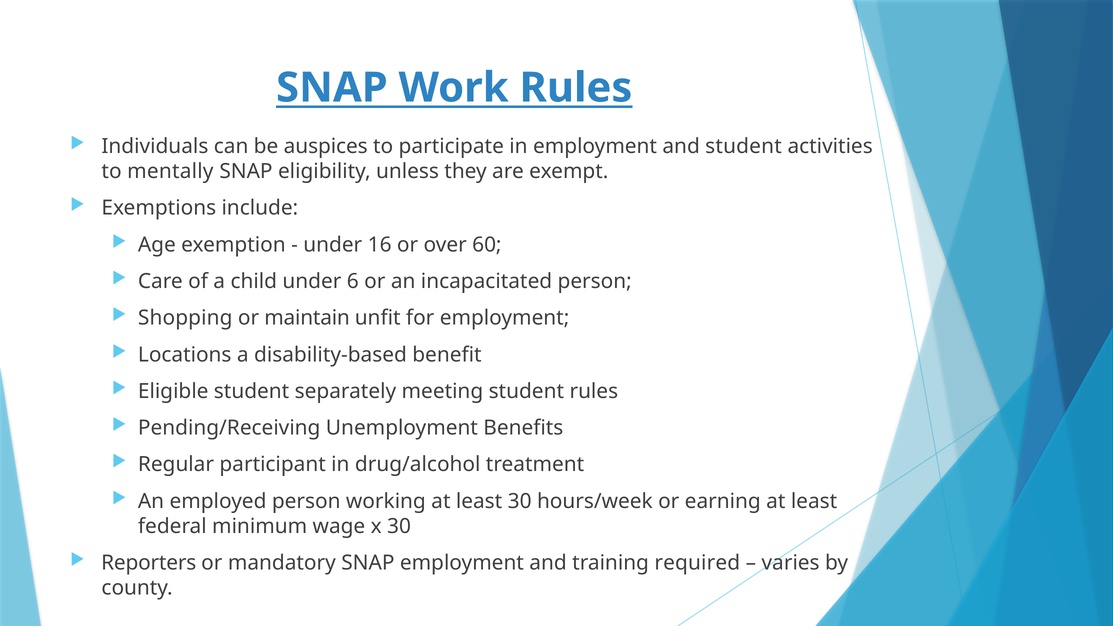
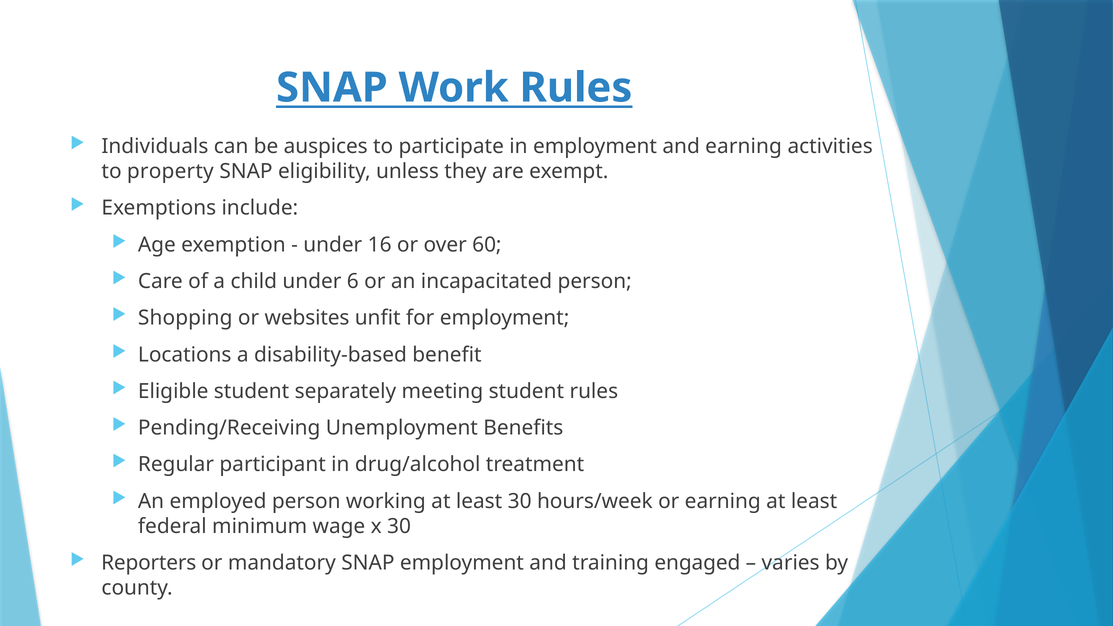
and student: student -> earning (744, 146)
mentally: mentally -> property (170, 171)
maintain: maintain -> websites (307, 318)
required: required -> engaged (697, 563)
